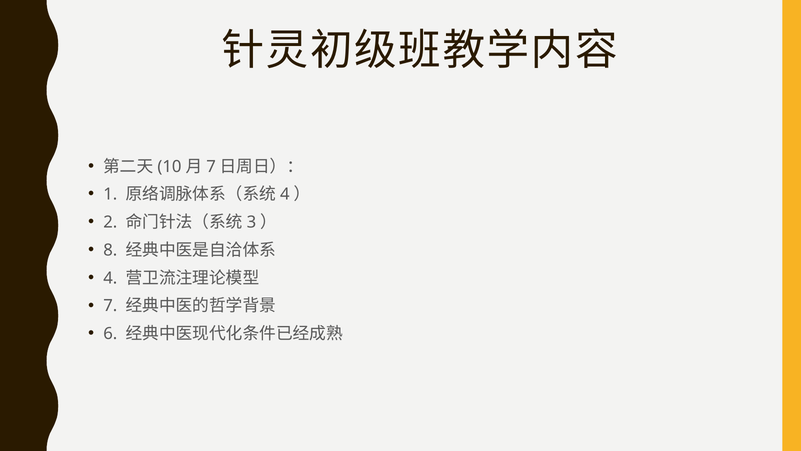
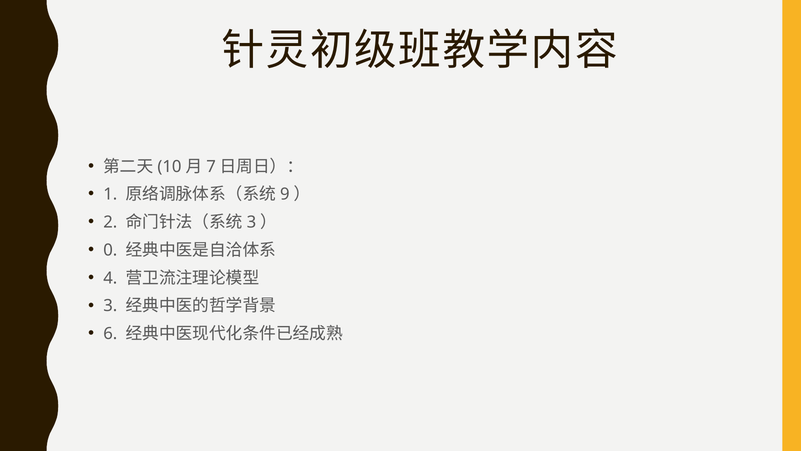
4: 4 -> 9 (285, 194)
8: 8 -> 0 (110, 250)
7: 7 -> 3 (110, 306)
